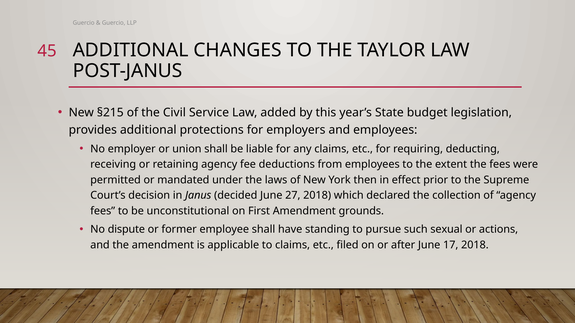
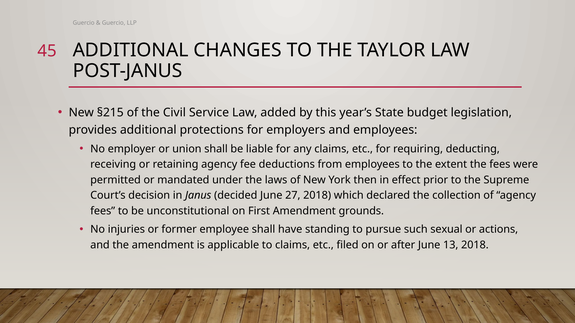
dispute: dispute -> injuries (126, 230)
17: 17 -> 13 (451, 245)
